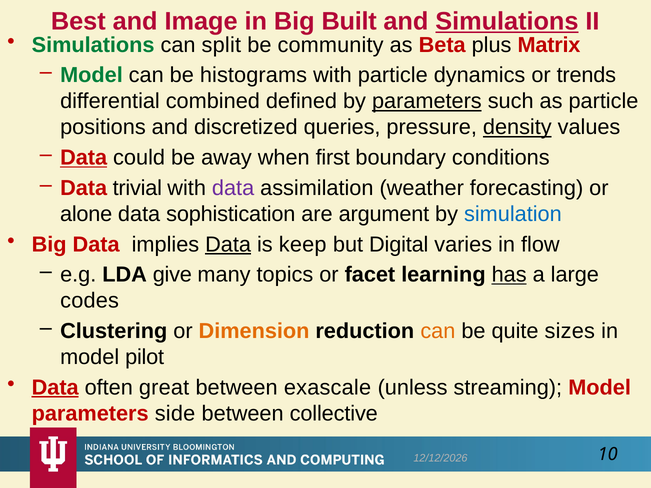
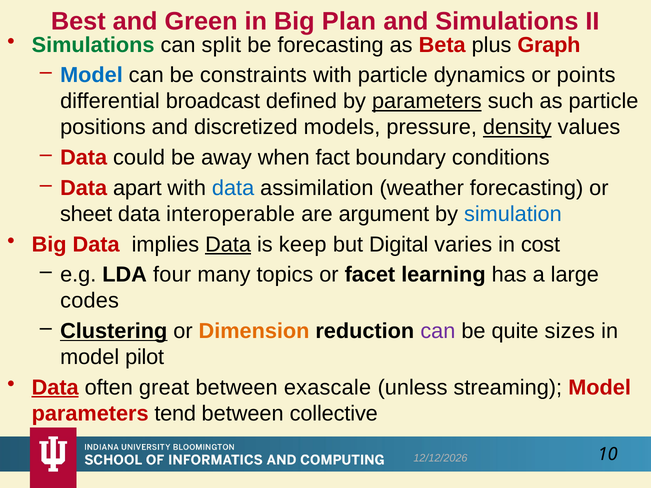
Image: Image -> Green (201, 21)
Built: Built -> Plan (349, 21)
Simulations underline: present -> none (507, 21)
be community: community -> forecasting (331, 45)
Matrix: Matrix -> Graph (549, 45)
Model colour: green -> blue (91, 75)
histograms: histograms -> constraints (253, 75)
trends: trends -> points (586, 75)
combined: combined -> broadcast (213, 101)
queries: queries -> models (342, 127)
Data underline: present -> none (84, 158)
first: first -> fact (333, 158)
trivial: trivial -> apart (137, 188)
data colour: purple -> blue (233, 188)
alone: alone -> sheet (86, 214)
sophistication: sophistication -> interoperable (231, 214)
flow: flow -> cost (540, 245)
give: give -> four (172, 275)
has underline: present -> none (509, 275)
Clustering underline: none -> present (114, 331)
can colour: orange -> purple (438, 331)
side: side -> tend (175, 414)
